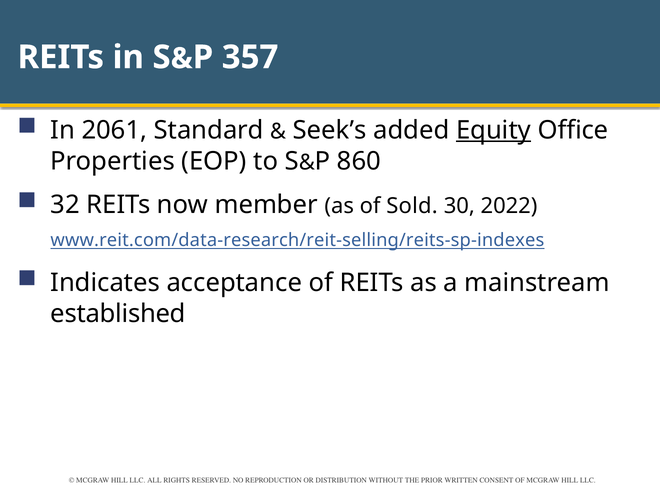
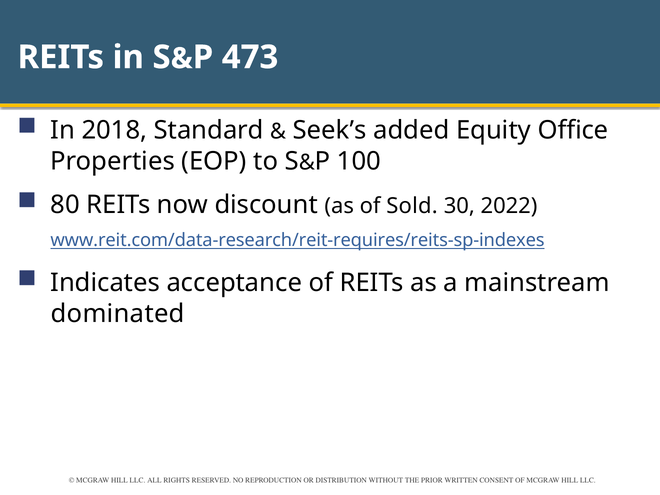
357: 357 -> 473 (250, 57)
2061: 2061 -> 2018 (114, 130)
Equity underline: present -> none (493, 130)
860: 860 -> 100 (359, 161)
32: 32 -> 80 (65, 205)
member: member -> discount (266, 205)
www.reit.com/data-research/reit-selling/reits-sp-indexes: www.reit.com/data-research/reit-selling/reits-sp-indexes -> www.reit.com/data-research/reit-requires/reits-sp-indexes (298, 240)
established: established -> dominated (118, 314)
